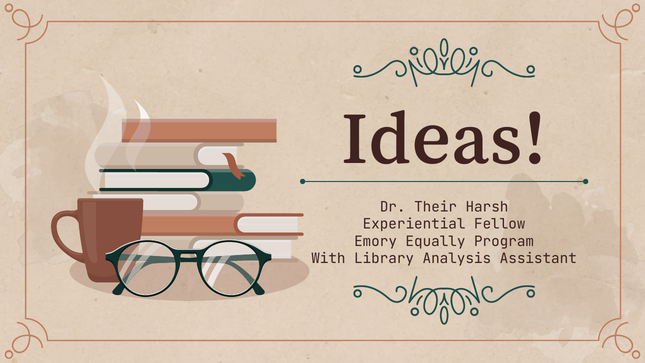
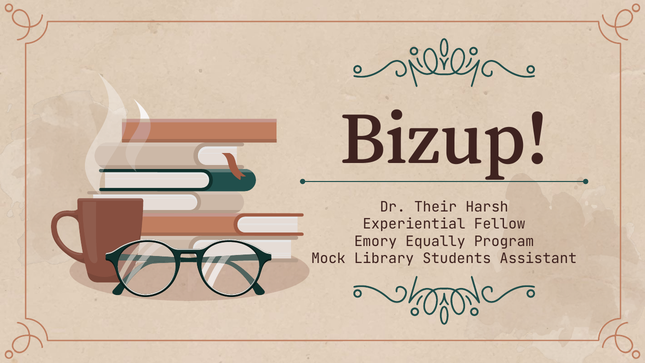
Ideas: Ideas -> Bizup (445, 138)
With: With -> Mock (328, 259)
Analysis: Analysis -> Students (457, 259)
